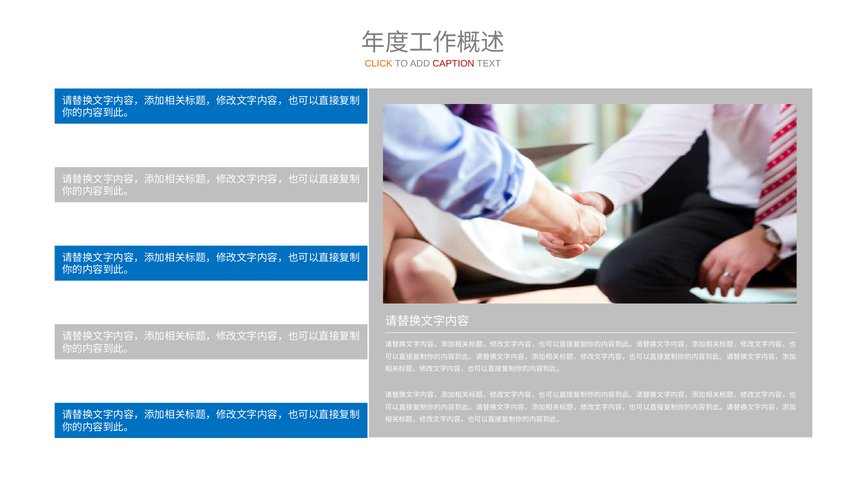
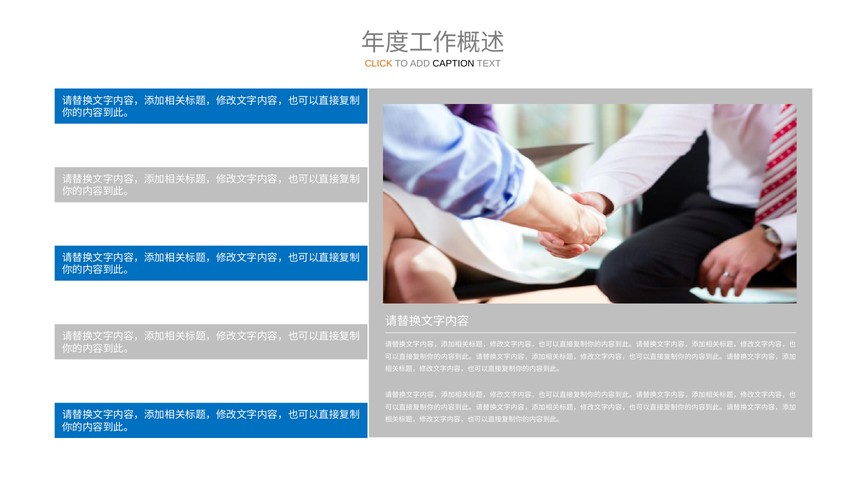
CAPTION colour: red -> black (453, 64)
